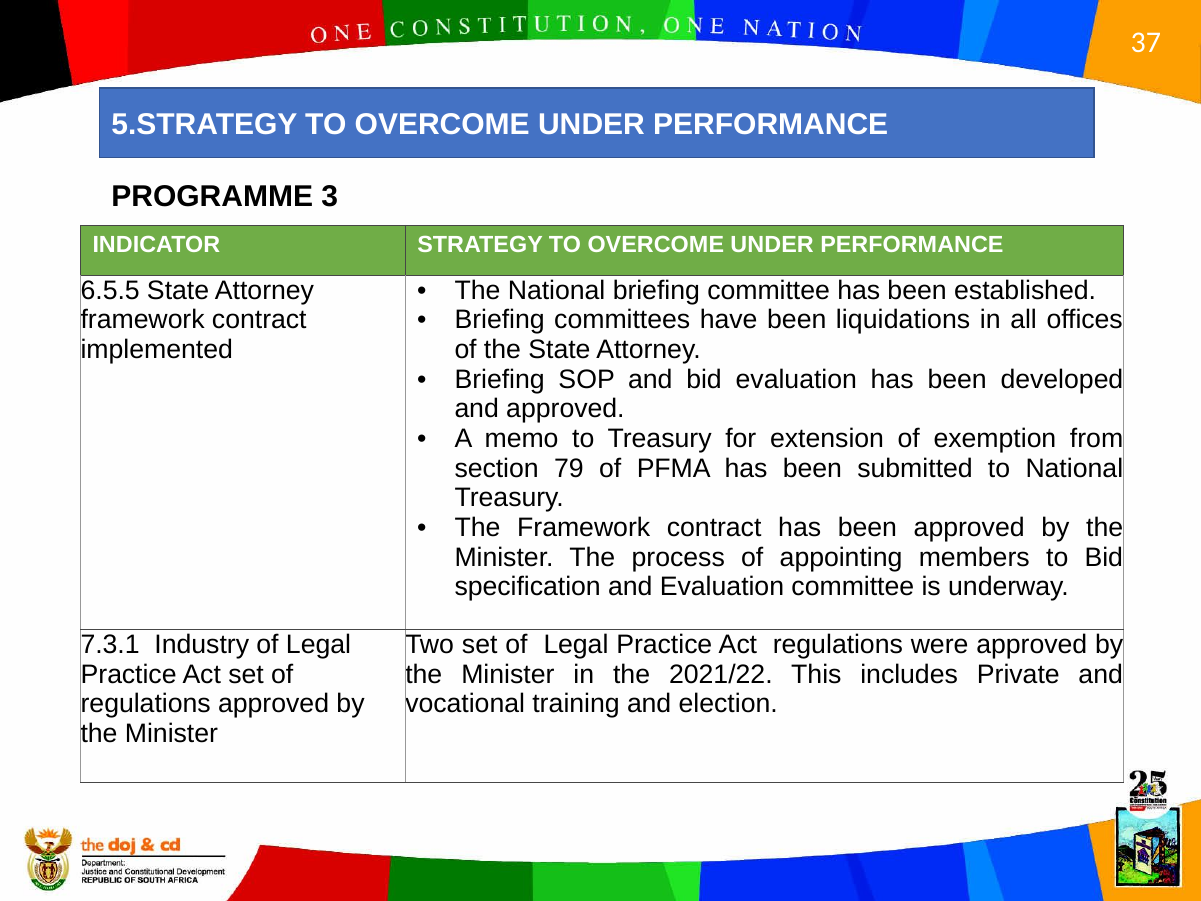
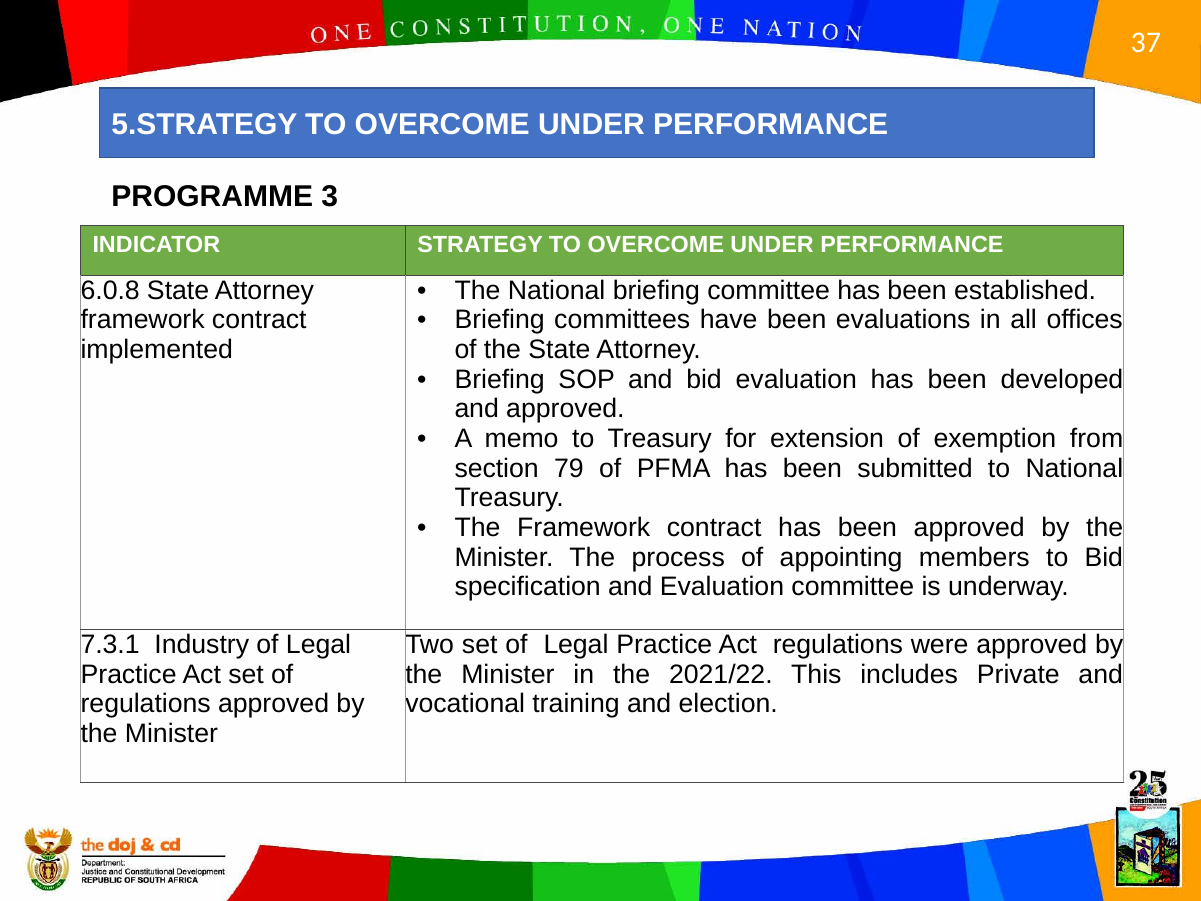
6.5.5: 6.5.5 -> 6.0.8 (110, 290)
liquidations: liquidations -> evaluations (903, 320)
